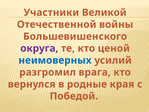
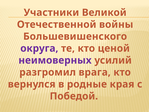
неимоверных colour: blue -> purple (55, 60)
